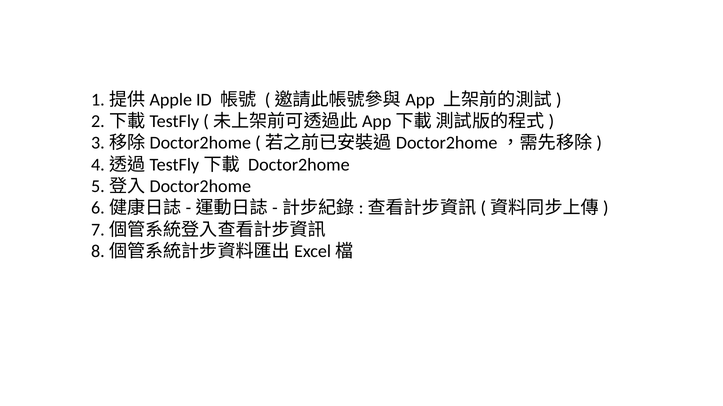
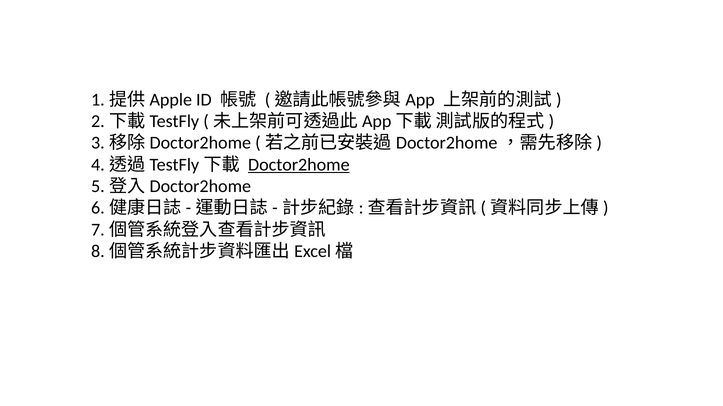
Doctor2home underline: none -> present (299, 165)
